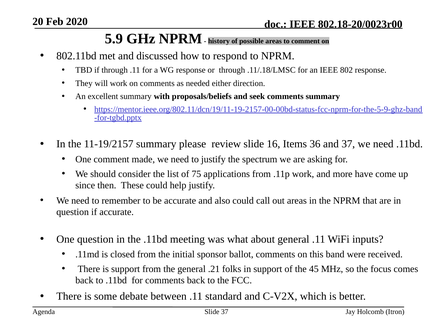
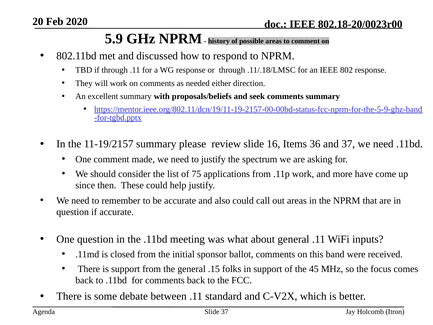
.21: .21 -> .15 (214, 269)
